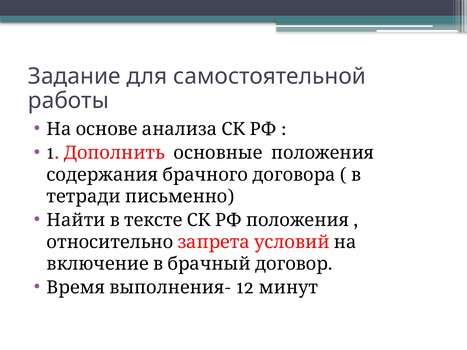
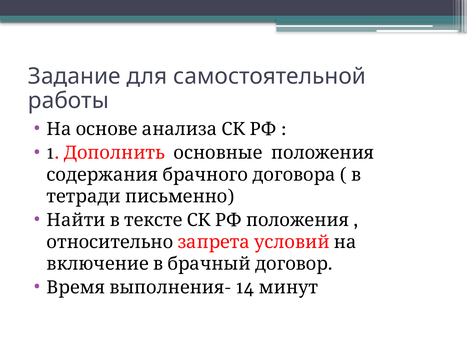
12: 12 -> 14 (245, 288)
